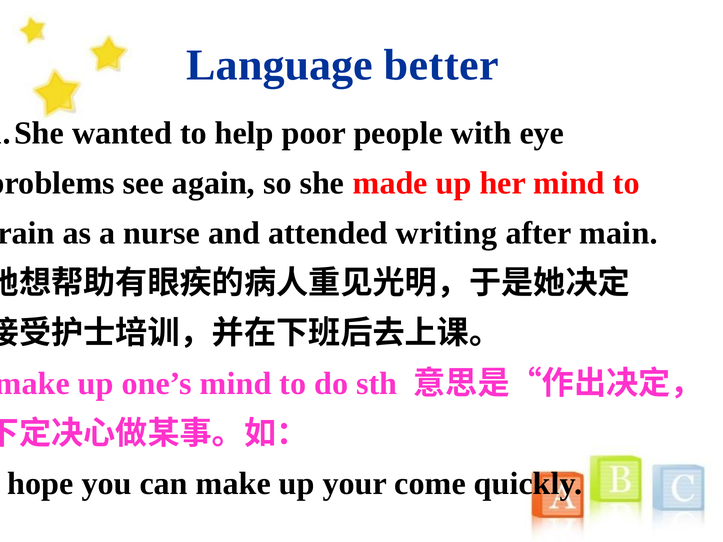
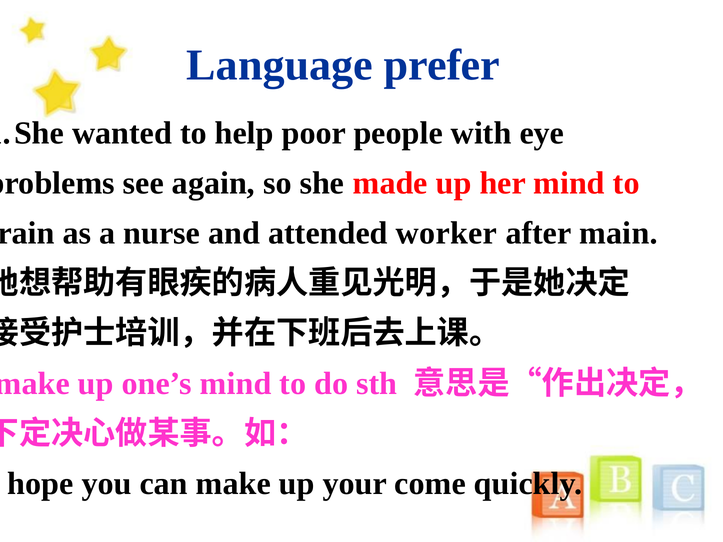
better: better -> prefer (442, 65)
writing: writing -> worker (446, 233)
